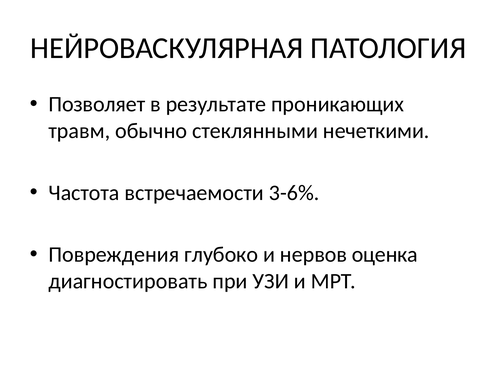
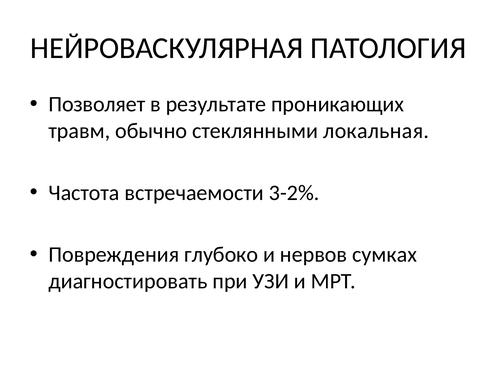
нечеткими: нечеткими -> локальная (376, 131)
3-6%: 3-6% -> 3-2% (294, 193)
оценка: оценка -> сумках (385, 255)
